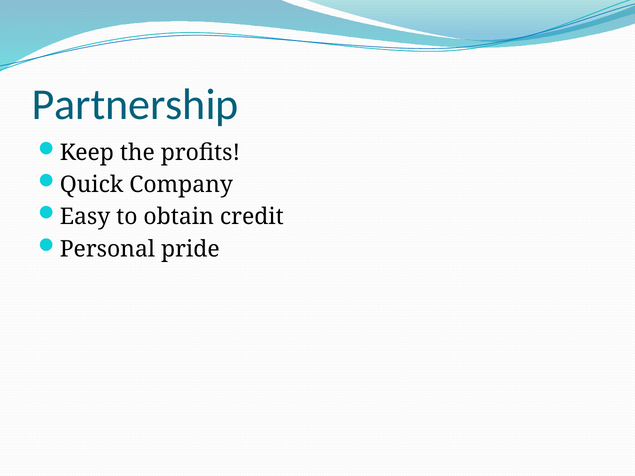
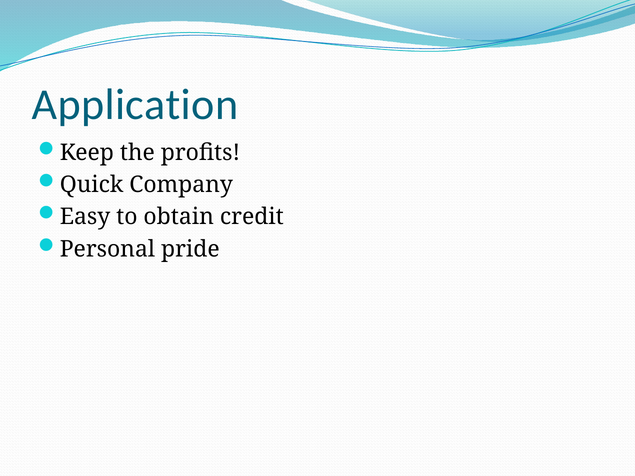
Partnership: Partnership -> Application (135, 105)
